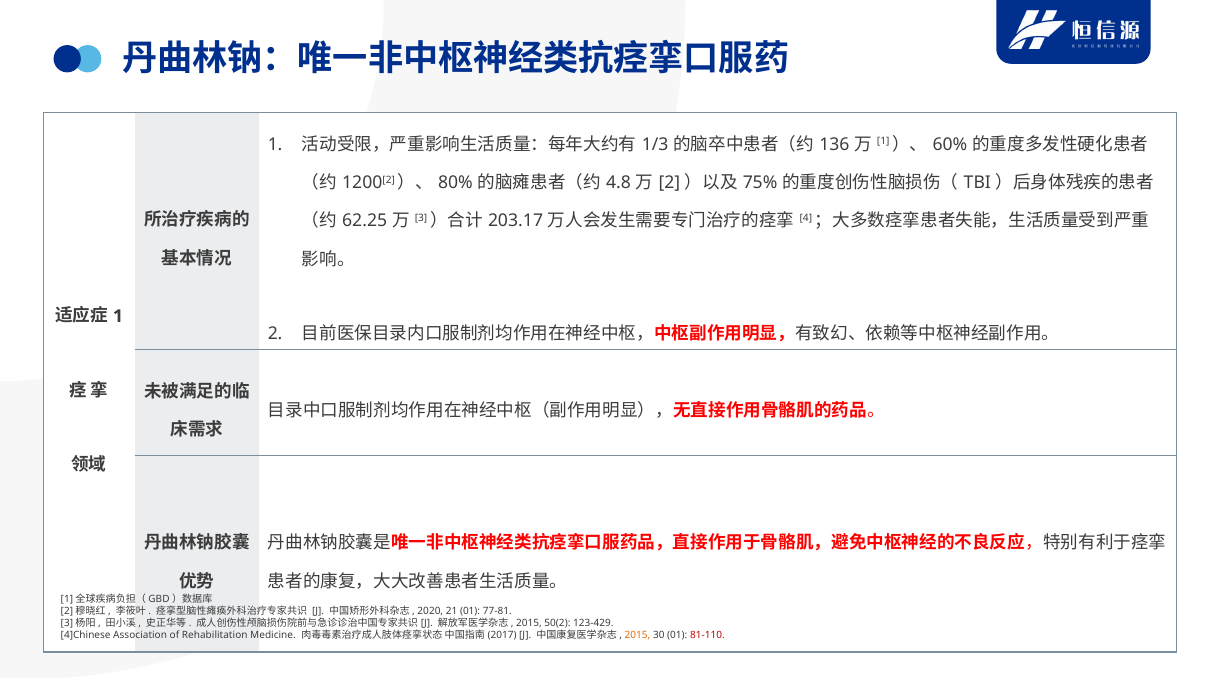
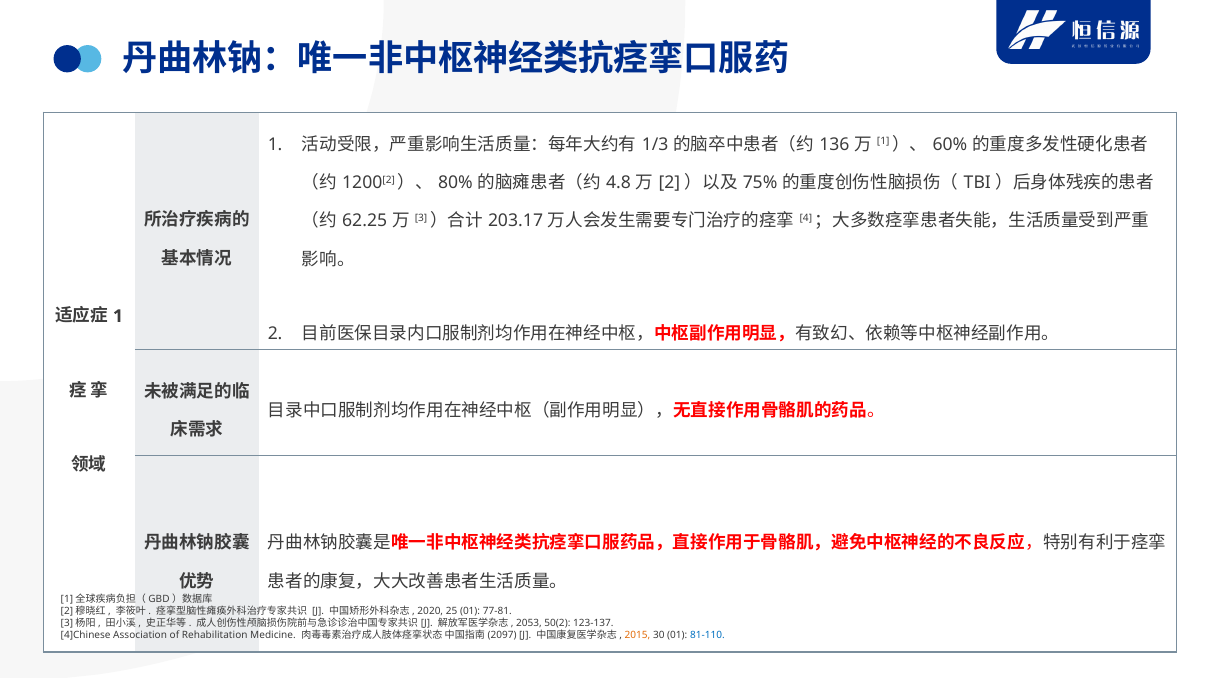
21: 21 -> 25 (452, 611)
2015: 2015 -> 2053 (529, 623)
123-429: 123-429 -> 123-137 (593, 623)
2017: 2017 -> 2097 (502, 635)
81-110 colour: red -> blue (707, 635)
